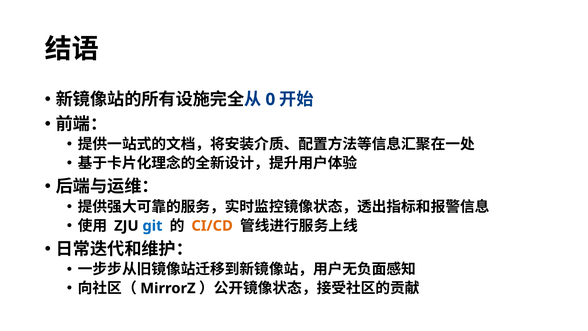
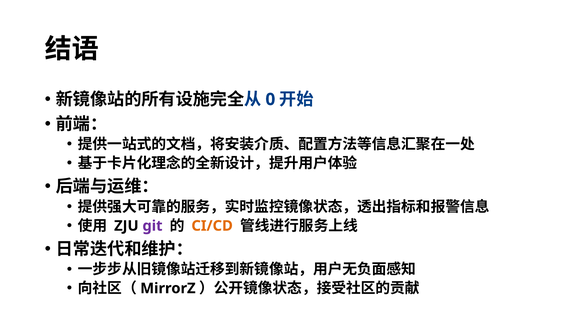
git colour: blue -> purple (152, 226)
